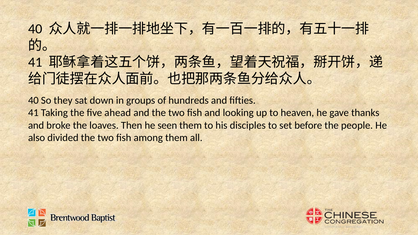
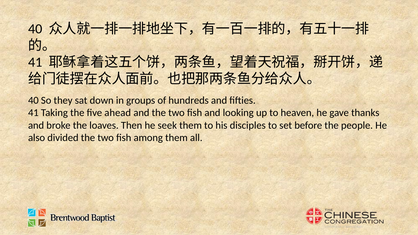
seen: seen -> seek (167, 125)
